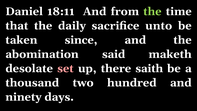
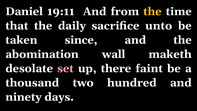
18:11: 18:11 -> 19:11 (61, 11)
the colour: light green -> yellow (152, 11)
said: said -> wall (114, 54)
saith: saith -> faint (149, 68)
